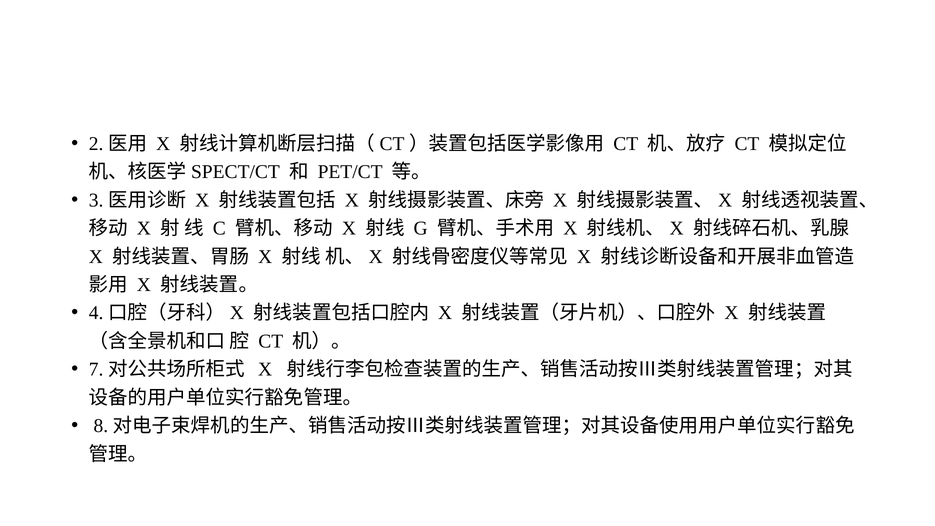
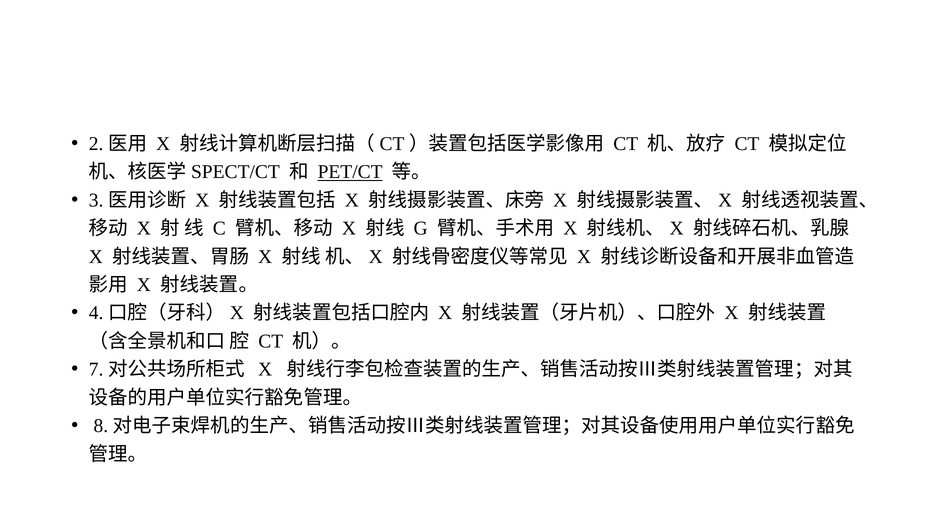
PET/CT underline: none -> present (350, 172)
